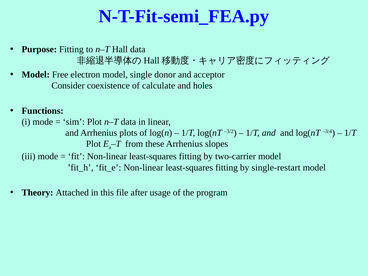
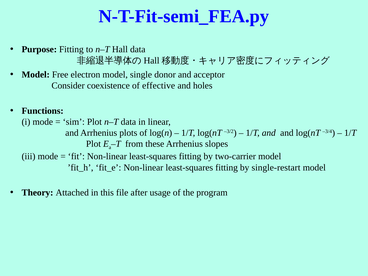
calculate: calculate -> effective (159, 86)
